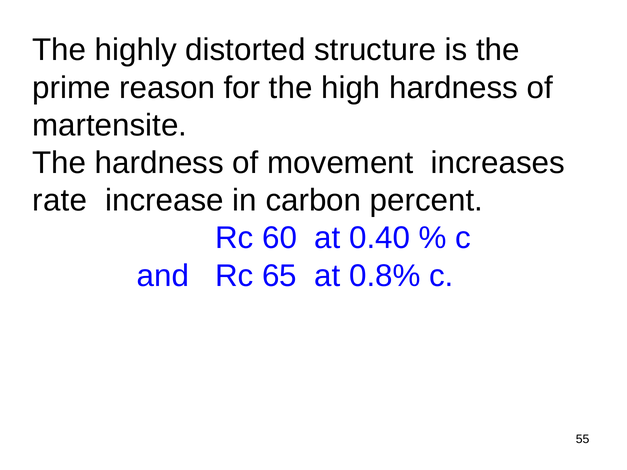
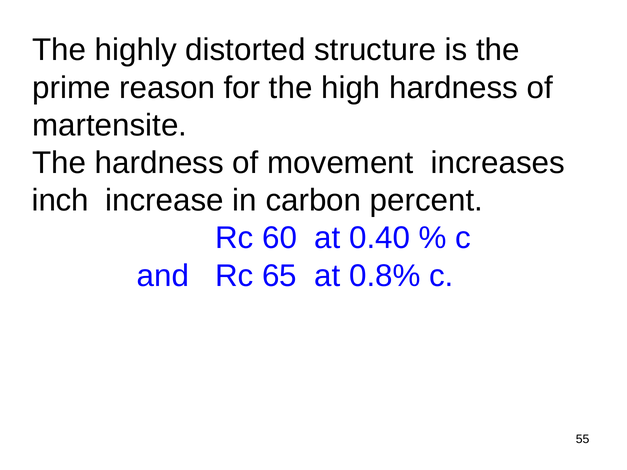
rate: rate -> inch (60, 201)
